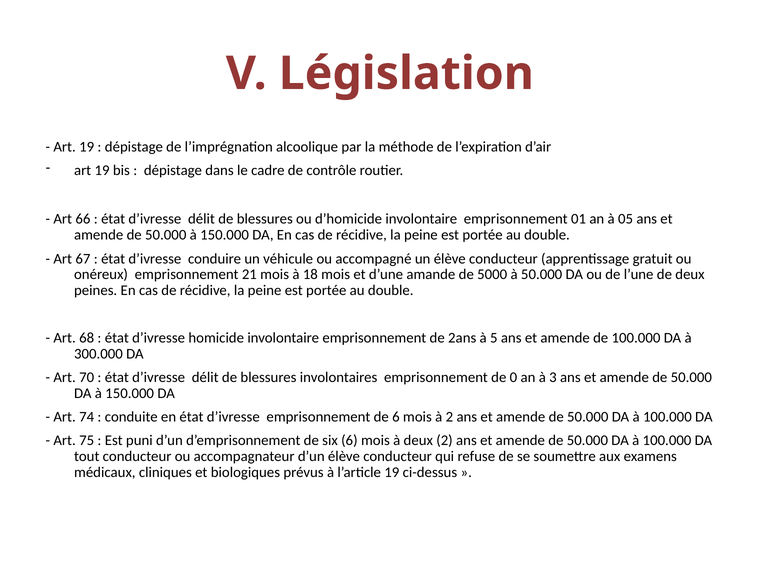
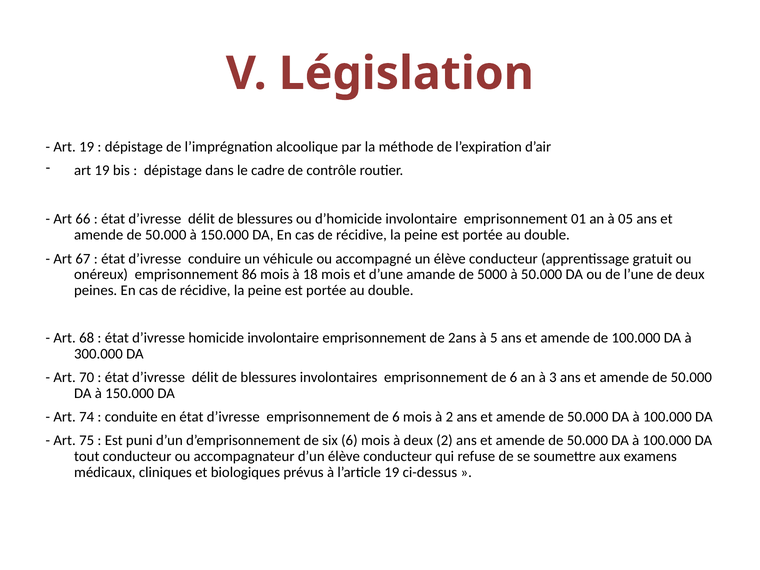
21: 21 -> 86 (249, 275)
involontaires emprisonnement de 0: 0 -> 6 (513, 377)
